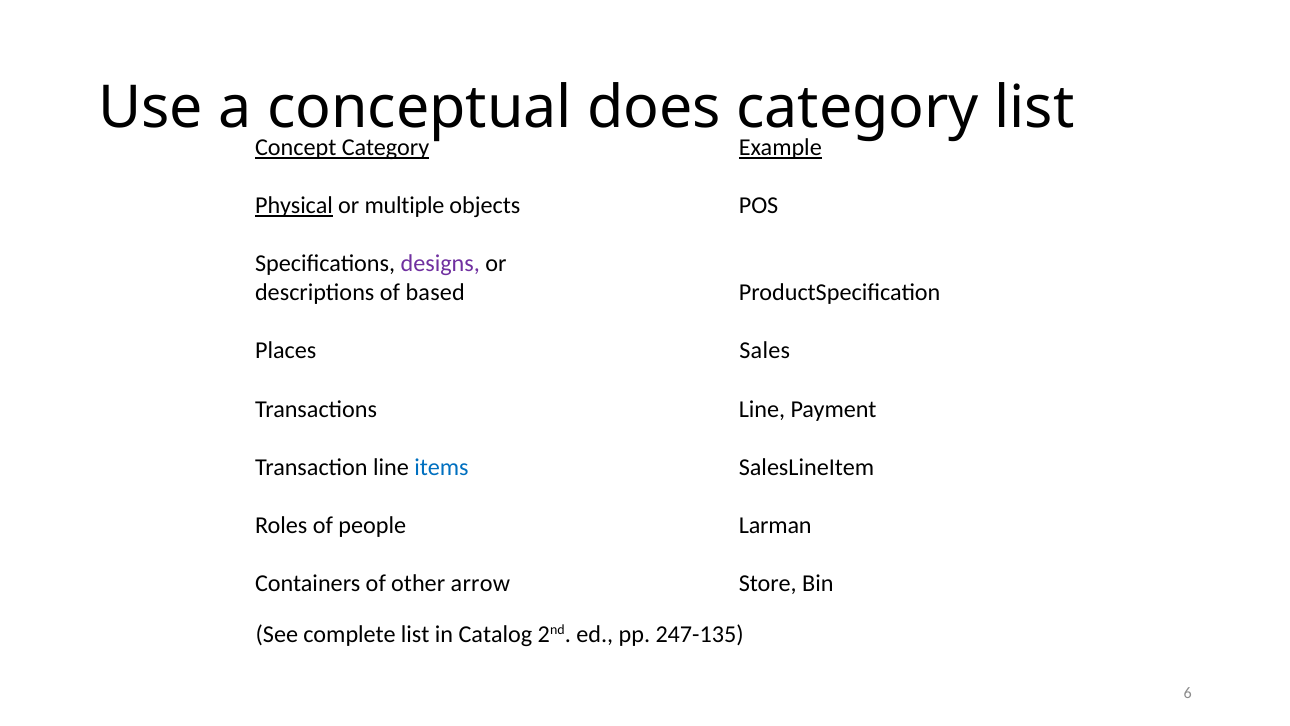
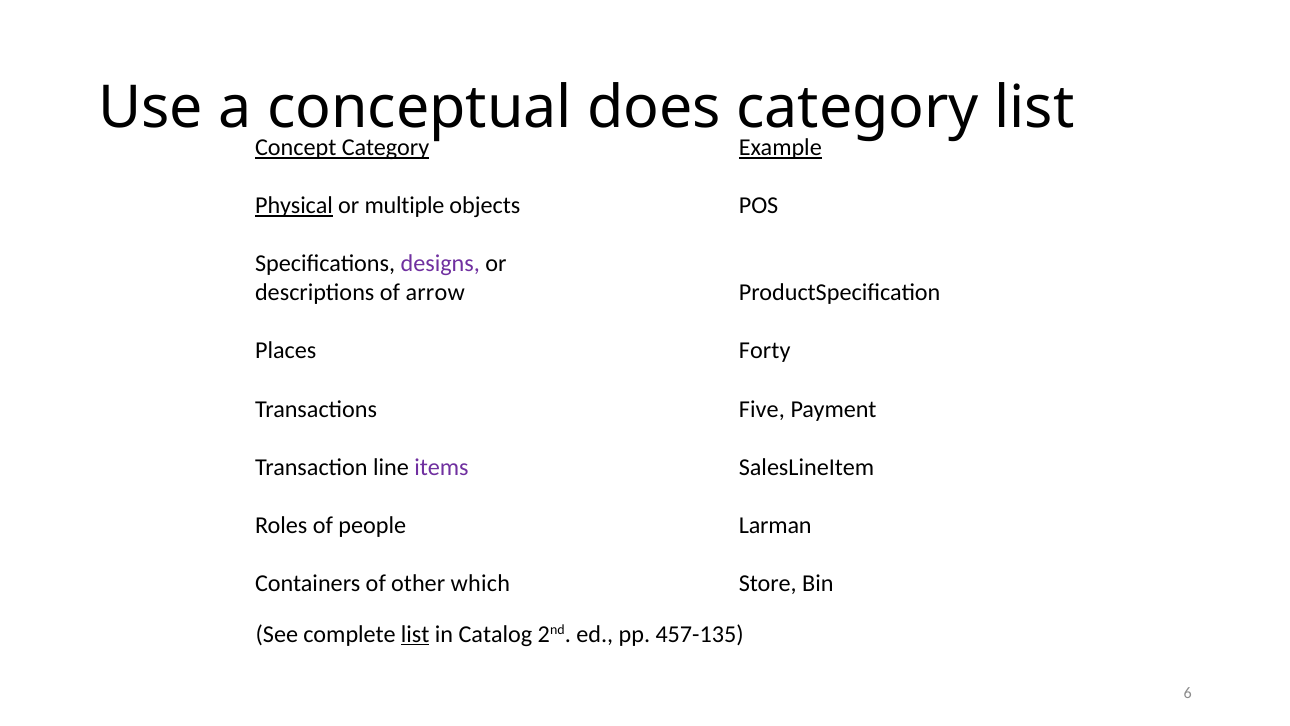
based: based -> arrow (435, 293)
Sales: Sales -> Forty (765, 351)
Transactions Line: Line -> Five (762, 409)
items colour: blue -> purple (441, 467)
arrow: arrow -> which (480, 583)
list underline: none -> present (415, 634)
247-135: 247-135 -> 457-135 (700, 634)
